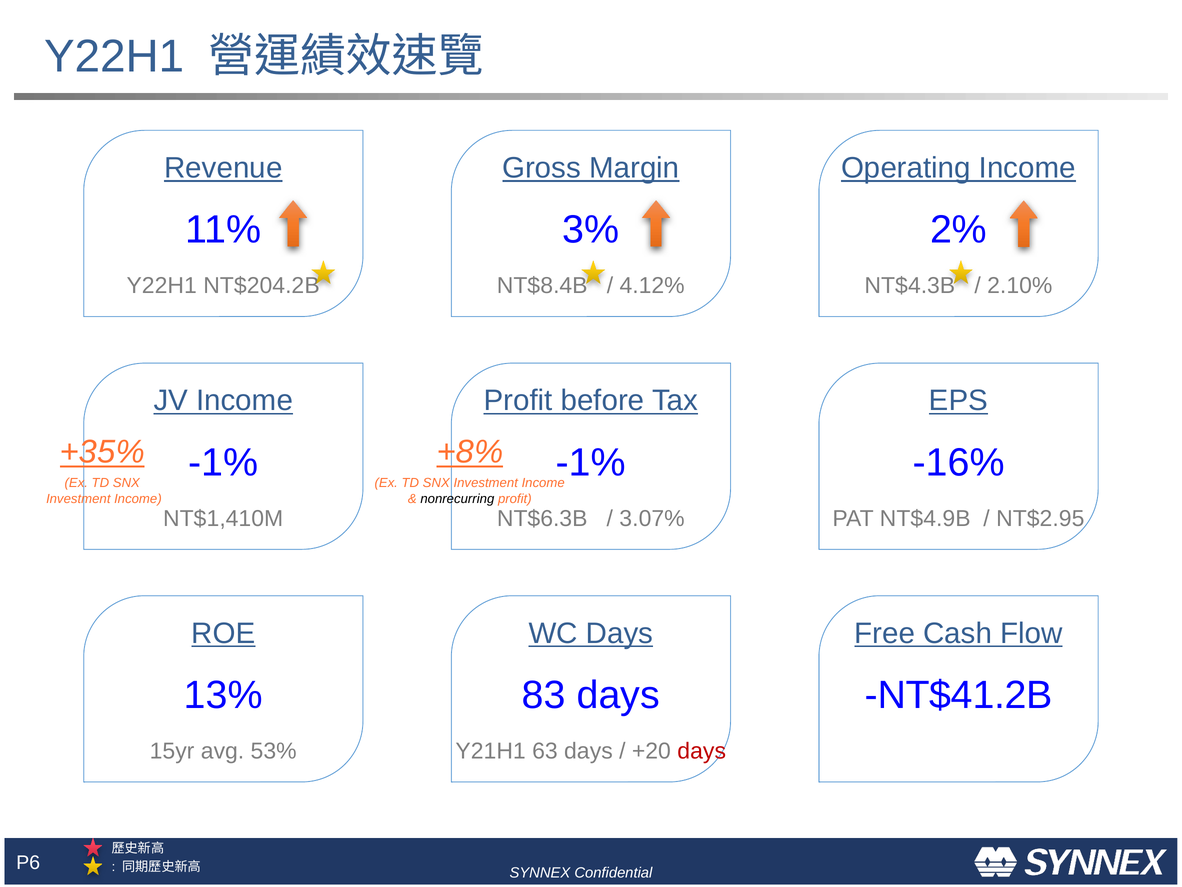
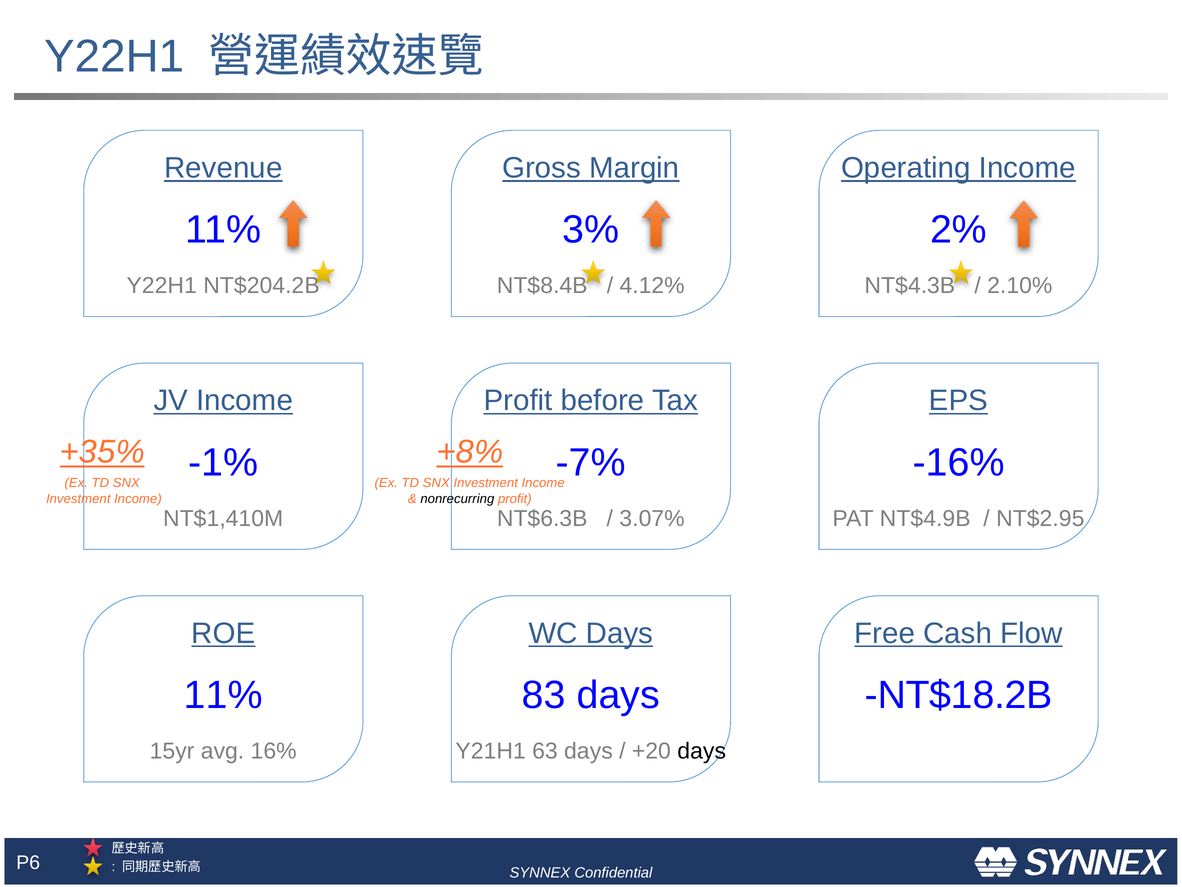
-1%: -1% -> -7% (591, 462)
13%: 13% -> 11% (223, 695)
NT$41.2B: NT$41.2B -> NT$18.2B (959, 695)
53%: 53% -> 16% (274, 751)
days colour: red -> black (702, 751)
